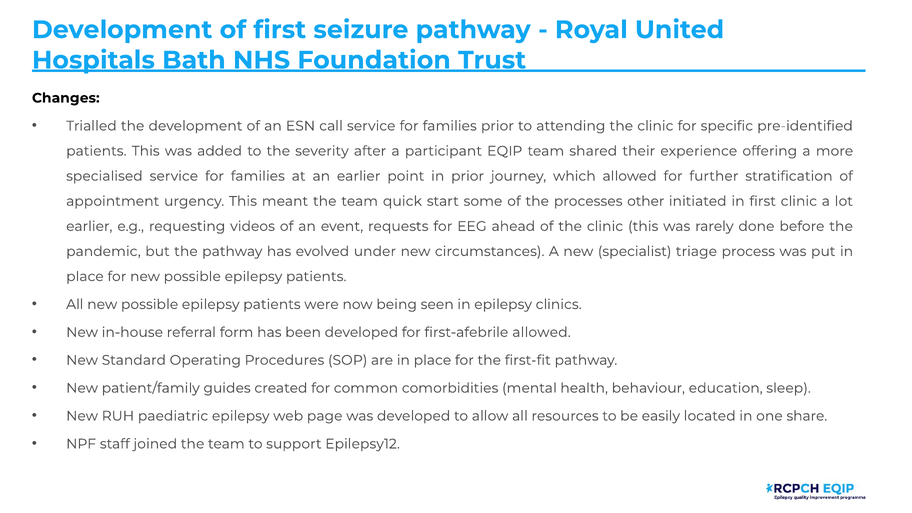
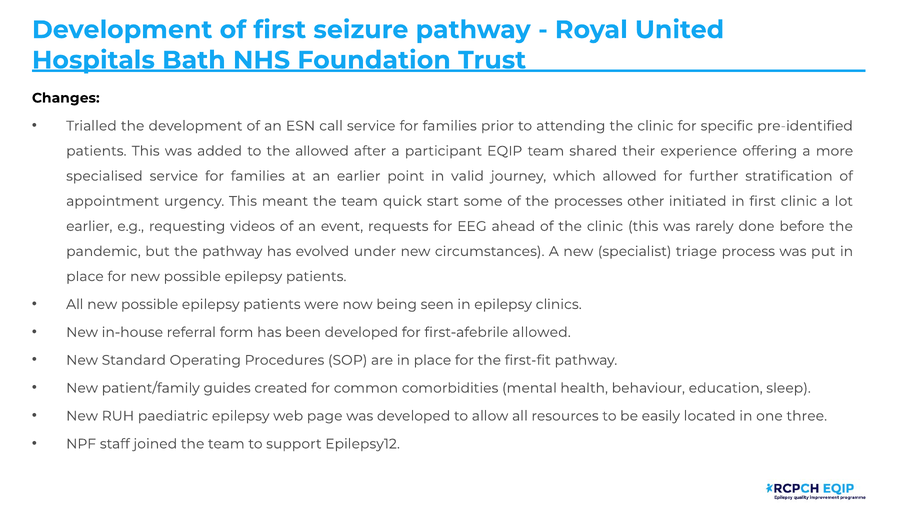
the severity: severity -> allowed (322, 151)
in prior: prior -> valid (468, 176)
share: share -> three (807, 416)
